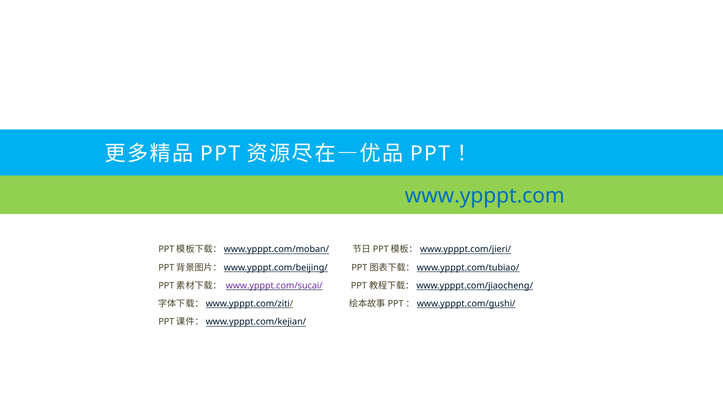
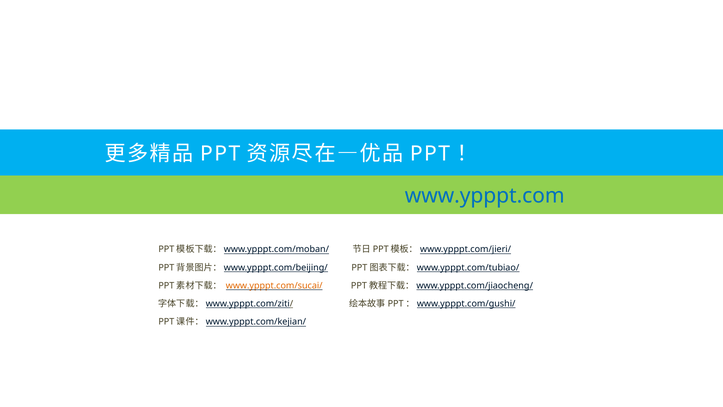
www.ypppt.com/sucai/ colour: purple -> orange (274, 285)
